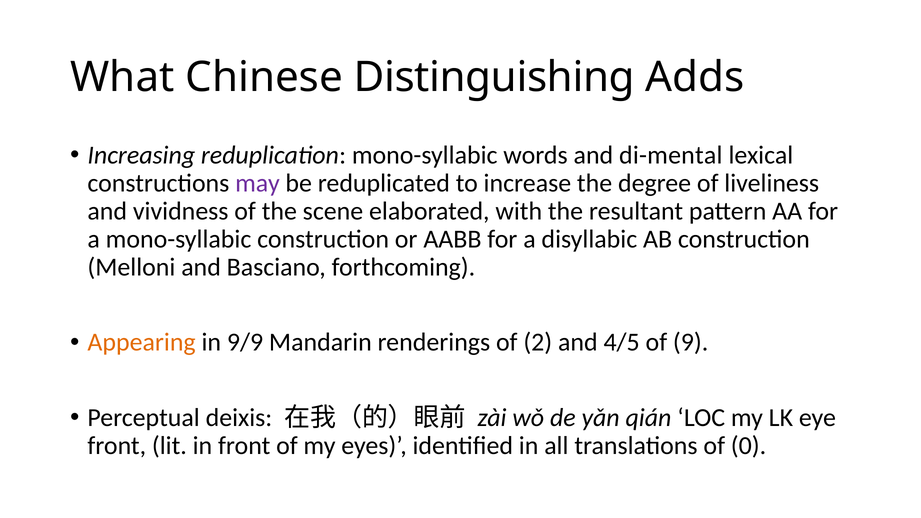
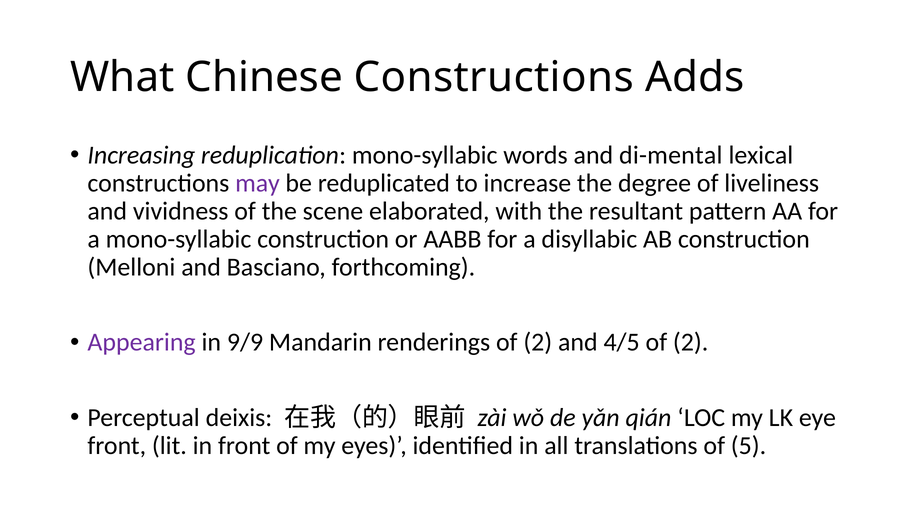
Chinese Distinguishing: Distinguishing -> Constructions (494, 77)
Appearing colour: orange -> purple (142, 342)
4/5 of 9: 9 -> 2 (691, 342)
0: 0 -> 5 (749, 446)
